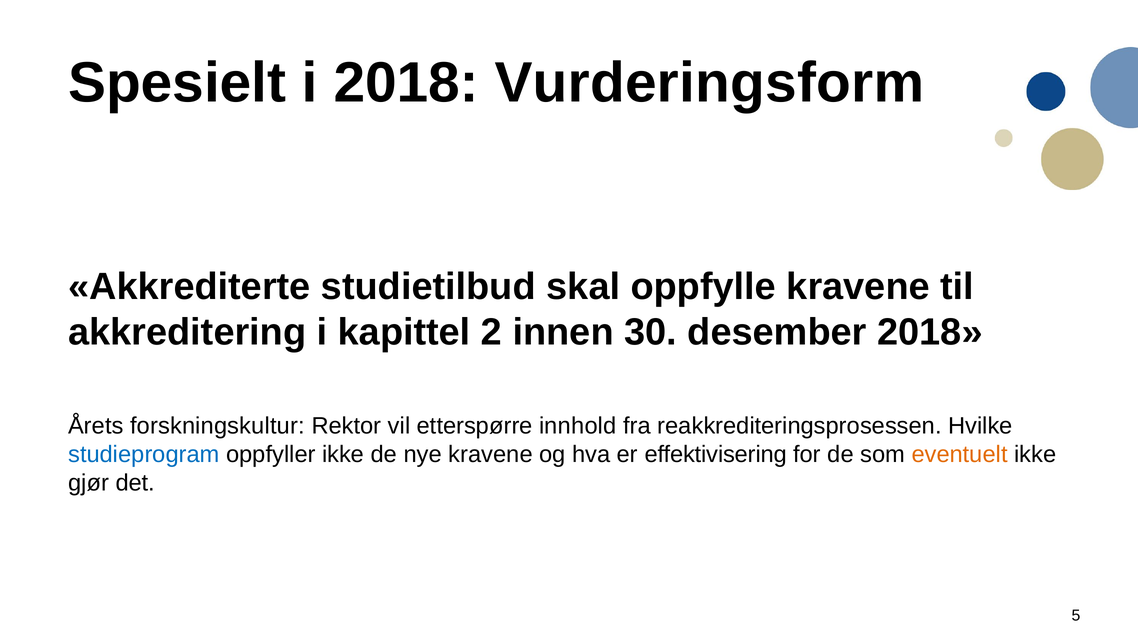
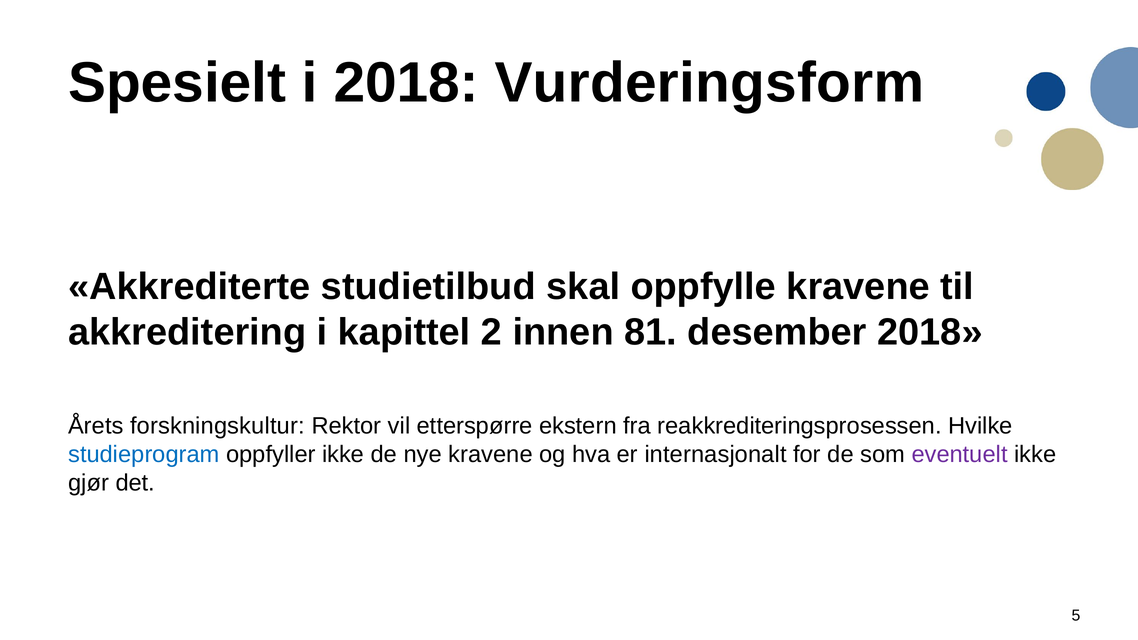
30: 30 -> 81 (651, 332)
innhold: innhold -> ekstern (578, 426)
effektivisering: effektivisering -> internasjonalt (716, 454)
eventuelt colour: orange -> purple (960, 454)
